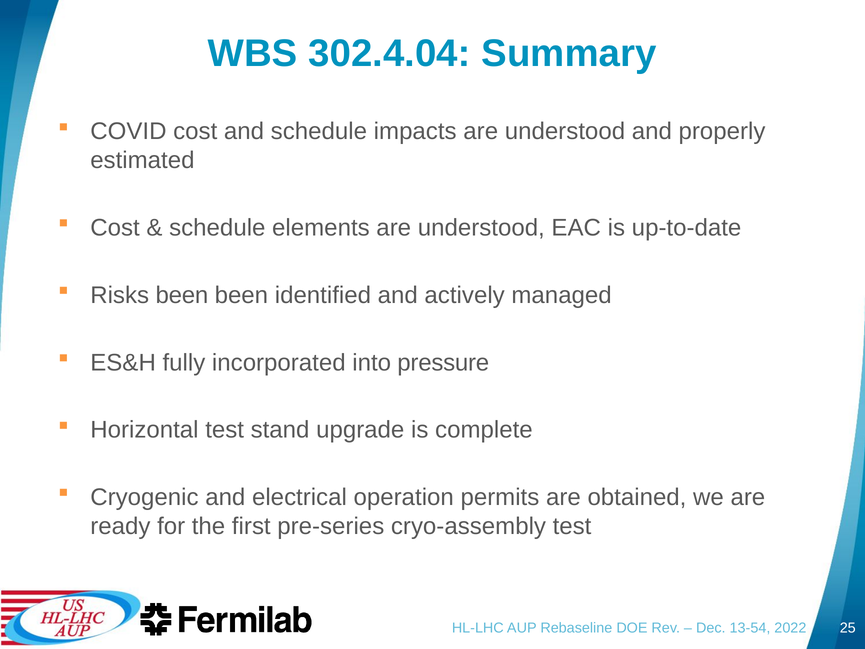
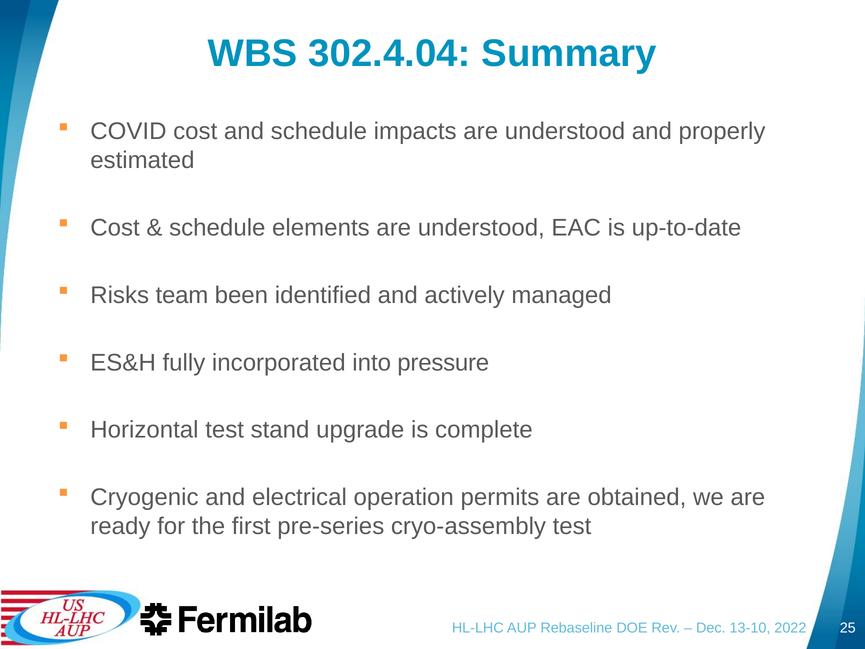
Risks been: been -> team (182, 295)
13-54: 13-54 -> 13-10 (750, 628)
